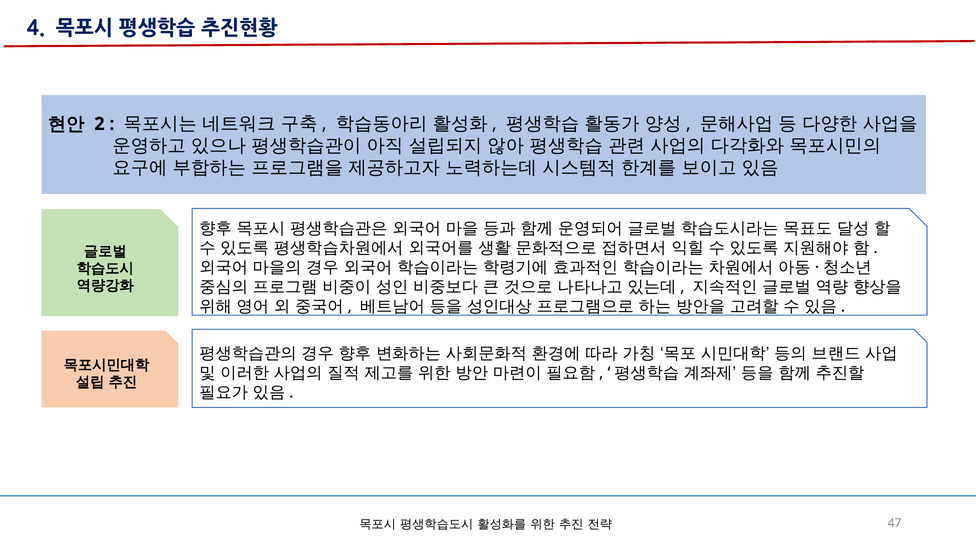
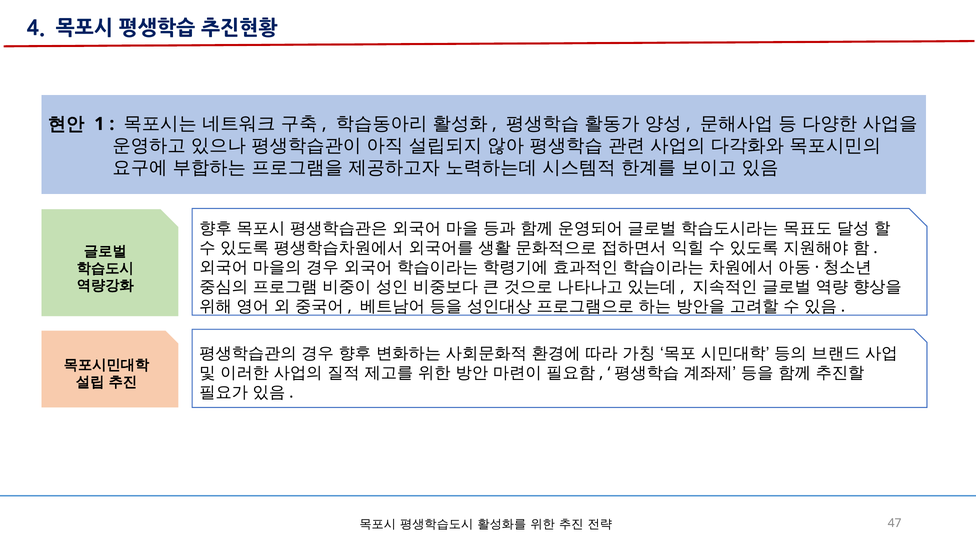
2: 2 -> 1 (99, 124)
